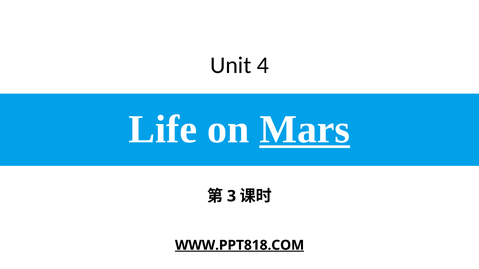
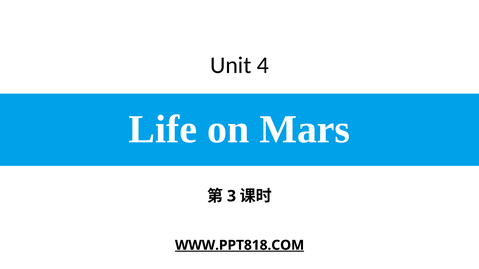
Mars underline: present -> none (305, 130)
